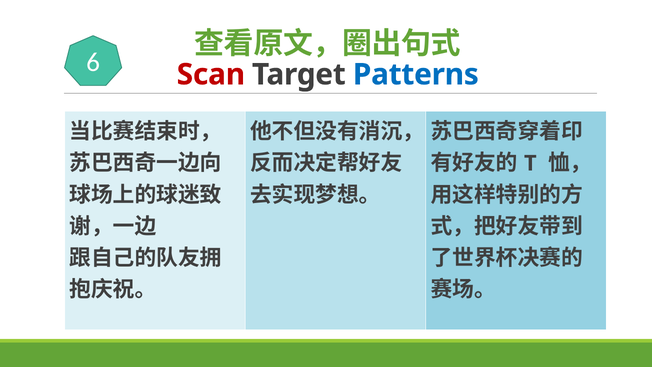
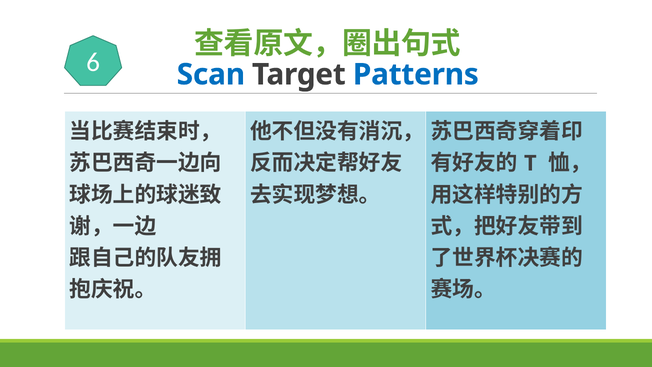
Scan colour: red -> blue (211, 74)
